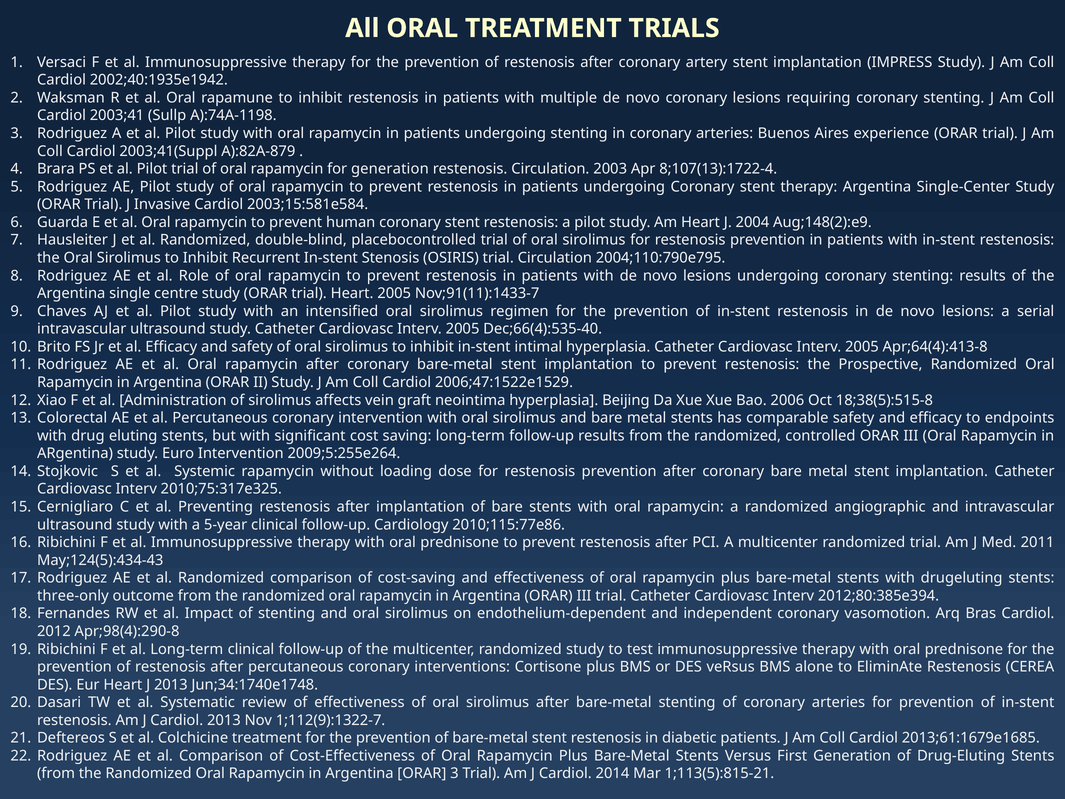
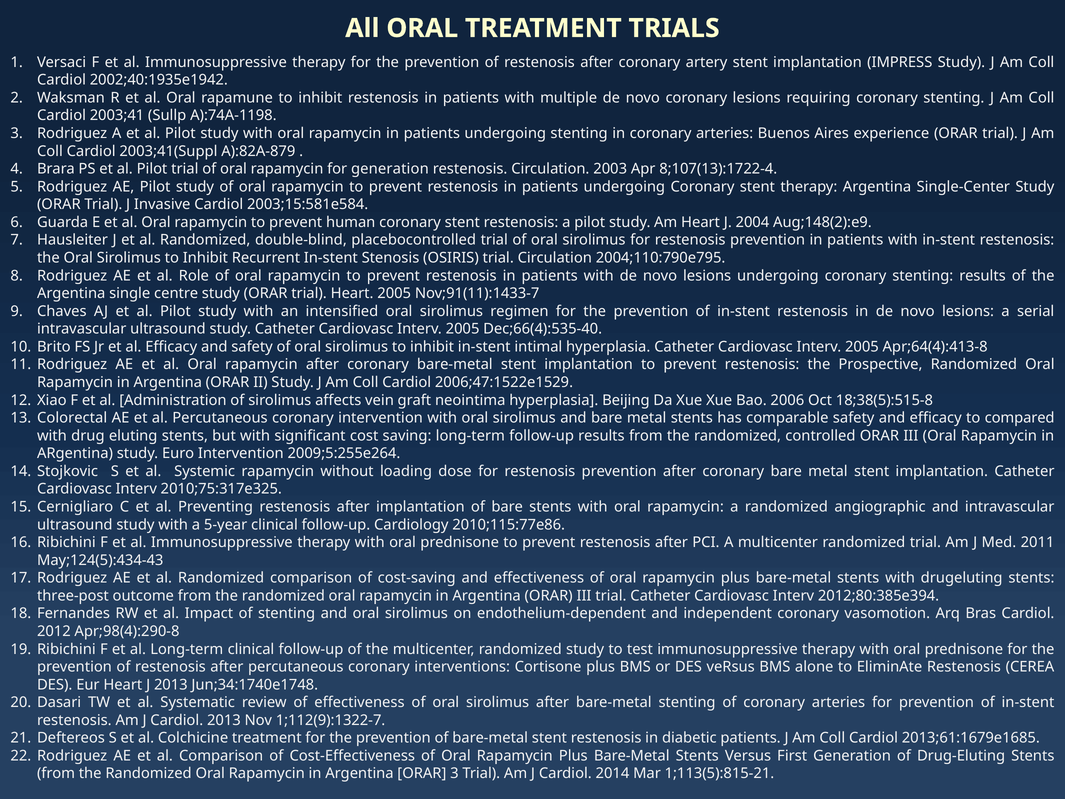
endpoints: endpoints -> compared (1020, 418)
three-only: three-only -> three-post (73, 596)
